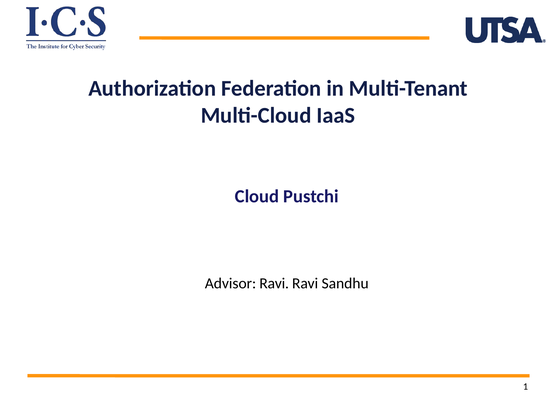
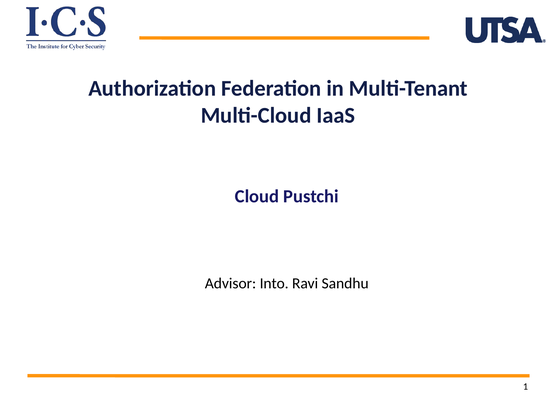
Advisor Ravi: Ravi -> Into (274, 283)
